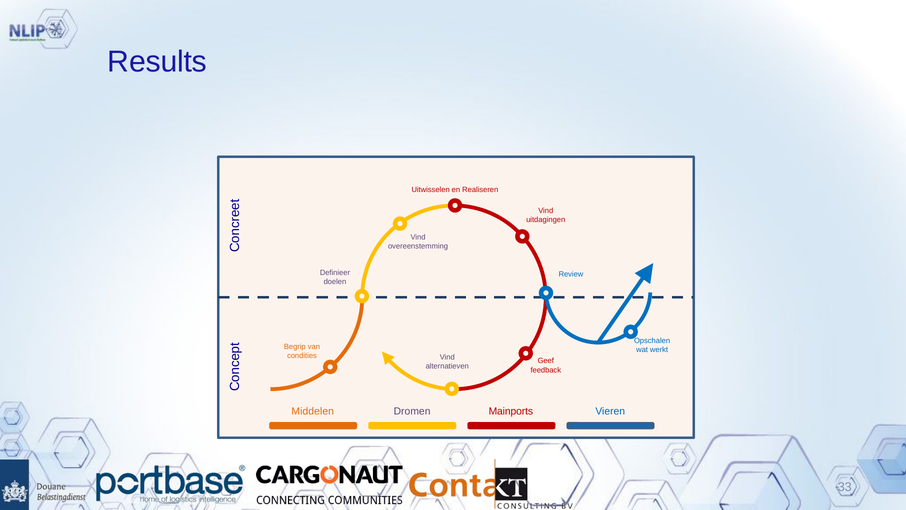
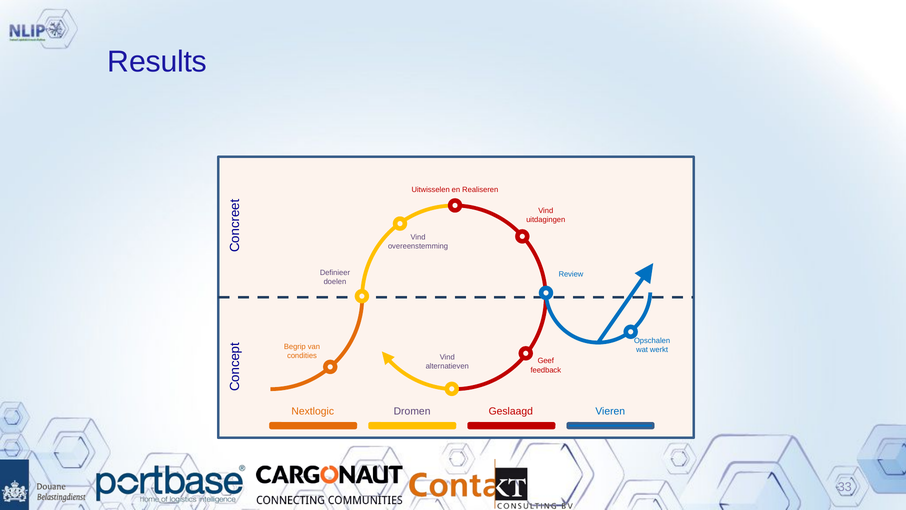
Middelen: Middelen -> Nextlogic (313, 411)
Mainports: Mainports -> Geslaagd (511, 411)
